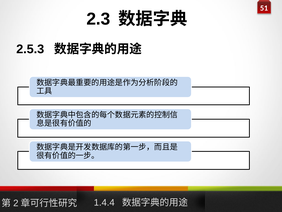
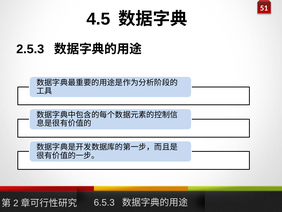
2.3: 2.3 -> 4.5 (98, 19)
1.4.4: 1.4.4 -> 6.5.3 (104, 202)
